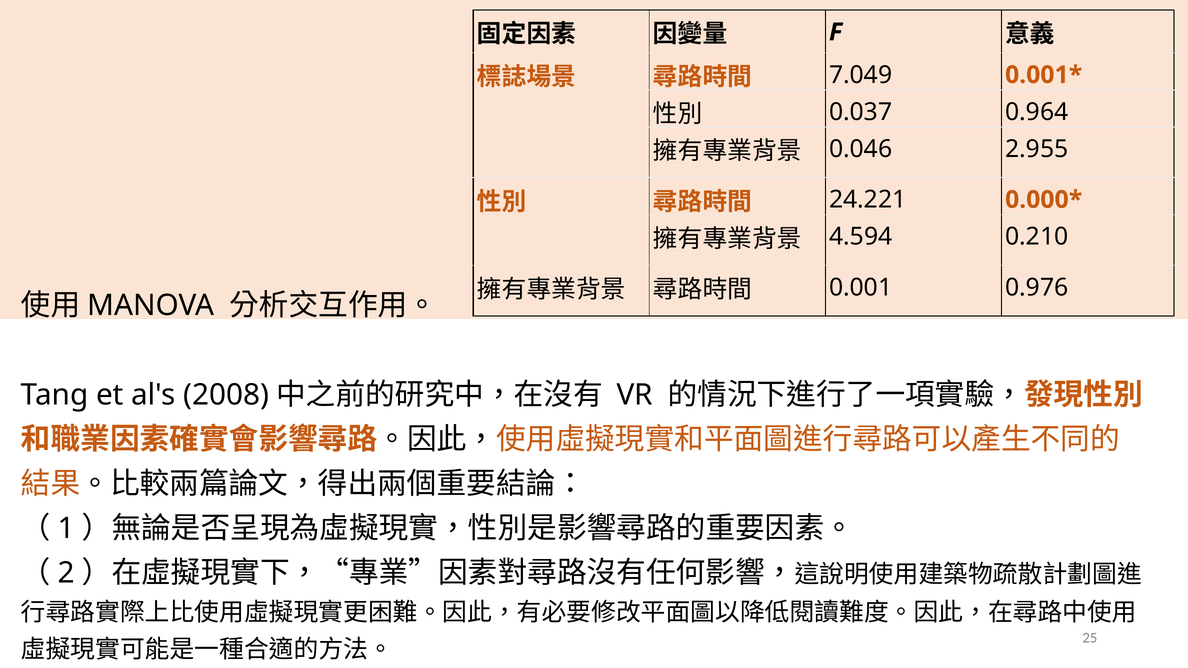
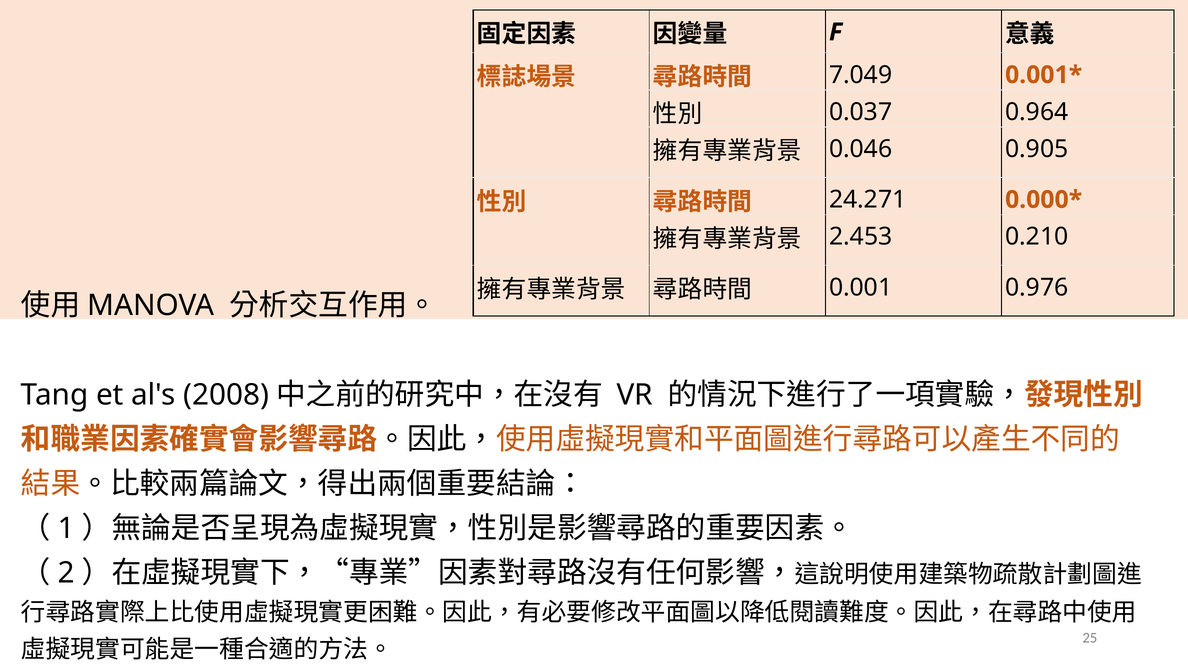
2.955: 2.955 -> 0.905 (1037, 149)
24.221: 24.221 -> 24.271 (868, 200)
4.594: 4.594 -> 2.453 (861, 237)
